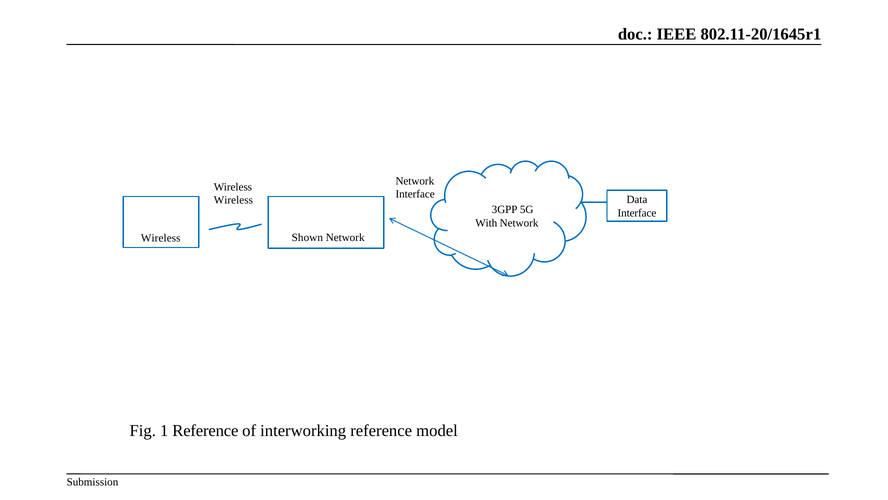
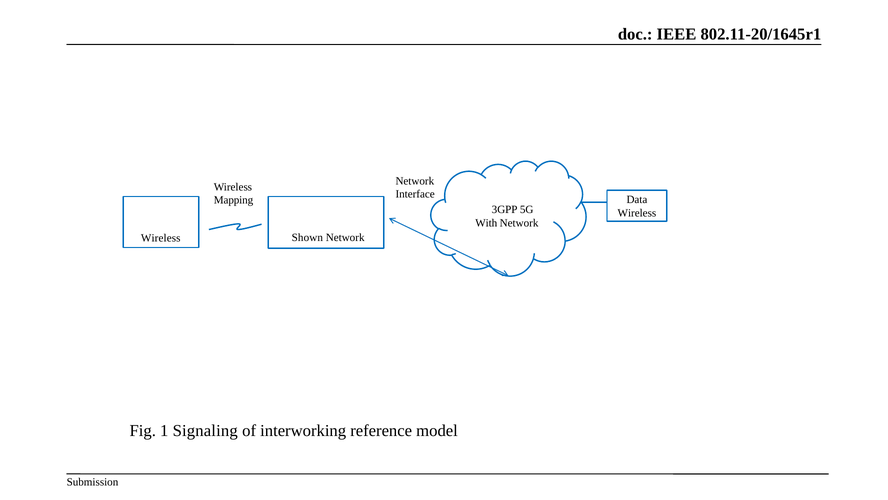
Wireless: Wireless -> Mapping (234, 200)
Interface: Interface -> Wireless (637, 213)
1 Reference: Reference -> Signaling (205, 430)
